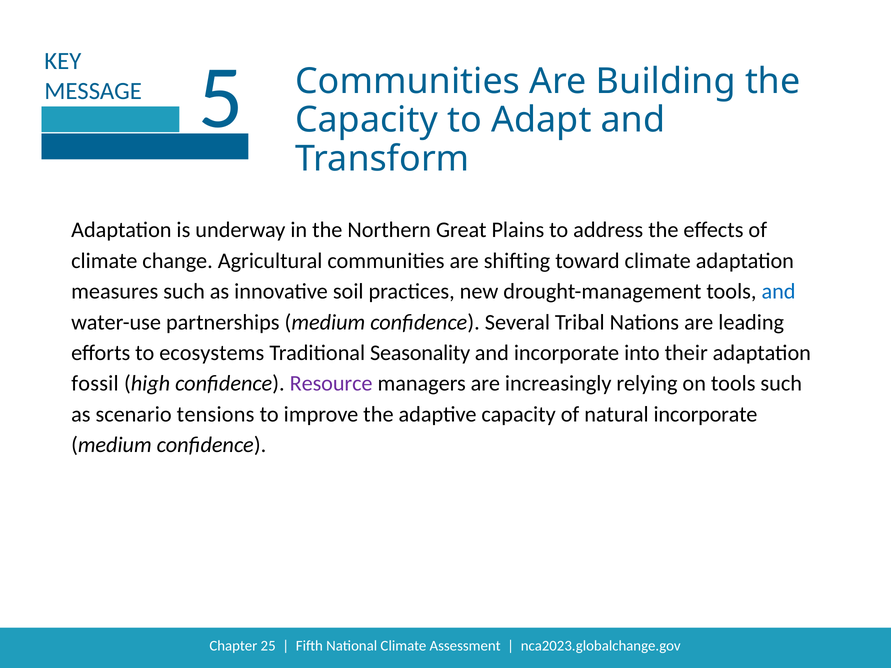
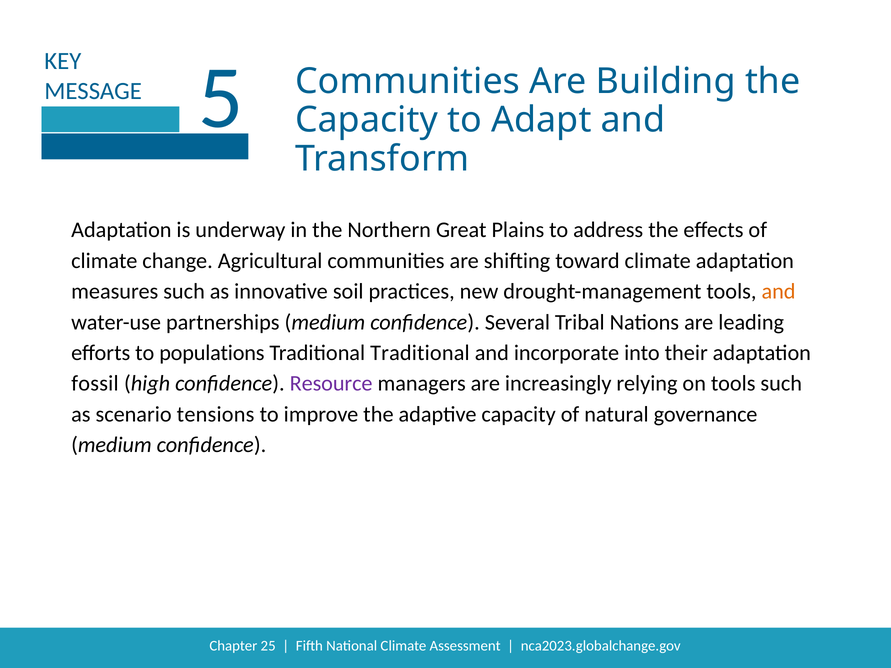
and colour: blue -> orange (779, 292)
ecosystems: ecosystems -> populations (212, 353)
Traditional Seasonality: Seasonality -> Traditional (420, 353)
natural incorporate: incorporate -> governance (706, 415)
